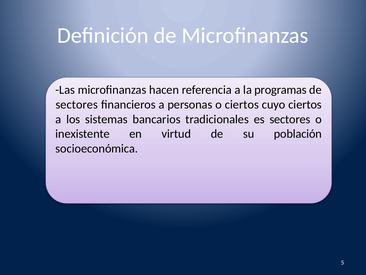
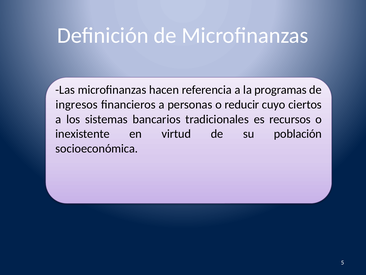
sectores: sectores -> ingresos (77, 104)
o ciertos: ciertos -> reducir (242, 104)
es sectores: sectores -> recursos (290, 119)
